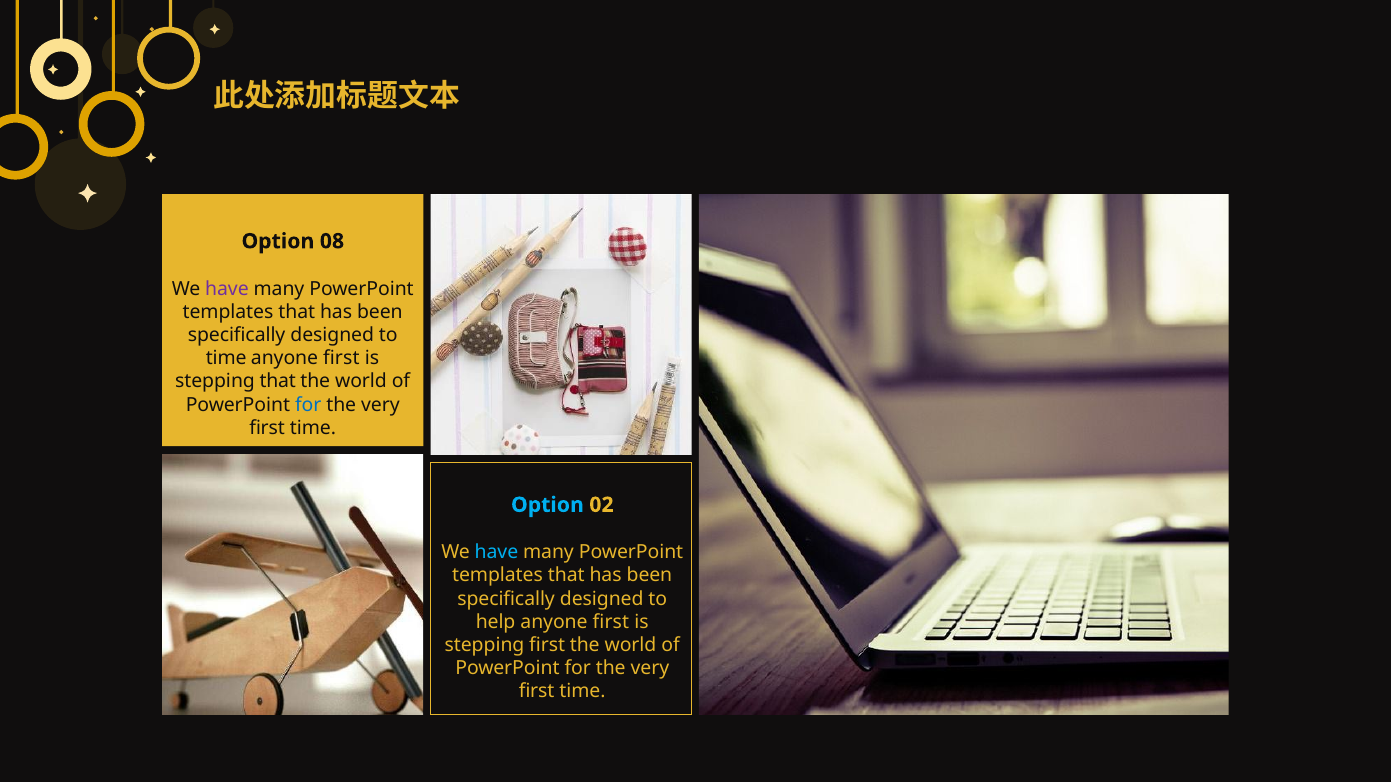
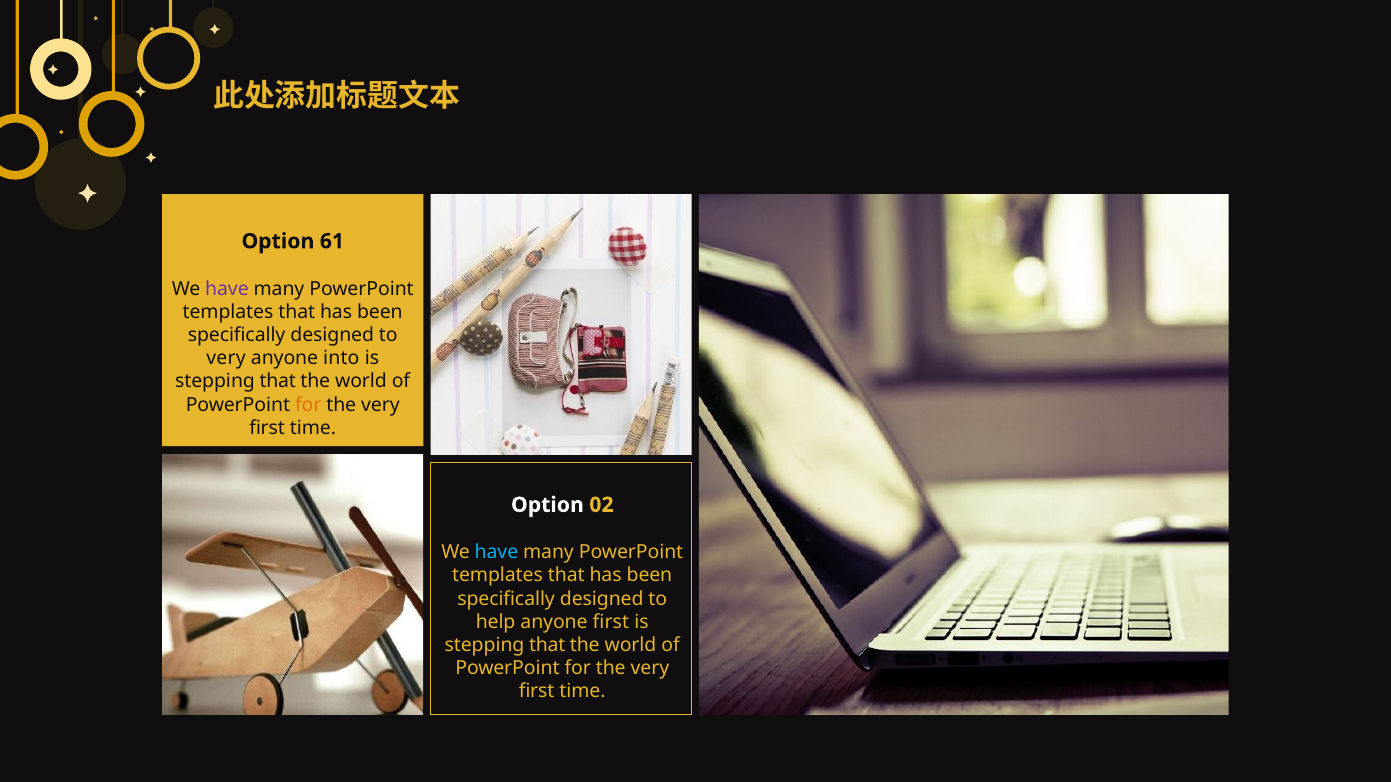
08: 08 -> 61 (332, 241)
time: time -> very (226, 358)
first: first -> into (341, 358)
for colour: blue -> orange (308, 405)
Option colour: light blue -> white (547, 505)
first: first -> that (547, 645)
